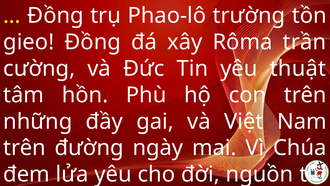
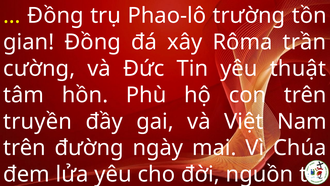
gieo: gieo -> gian (29, 42)
những: những -> truyền (38, 121)
